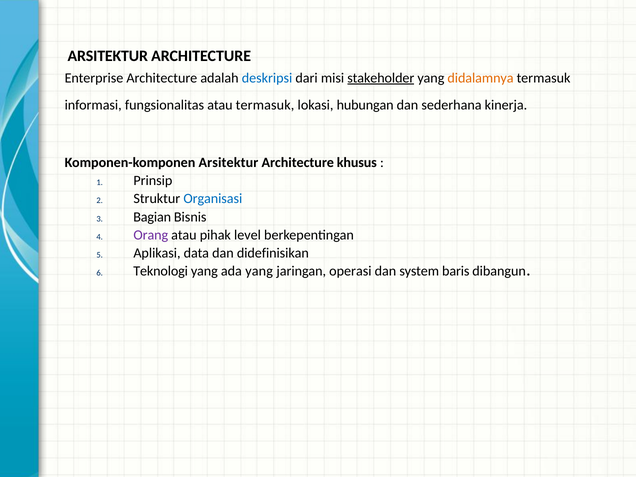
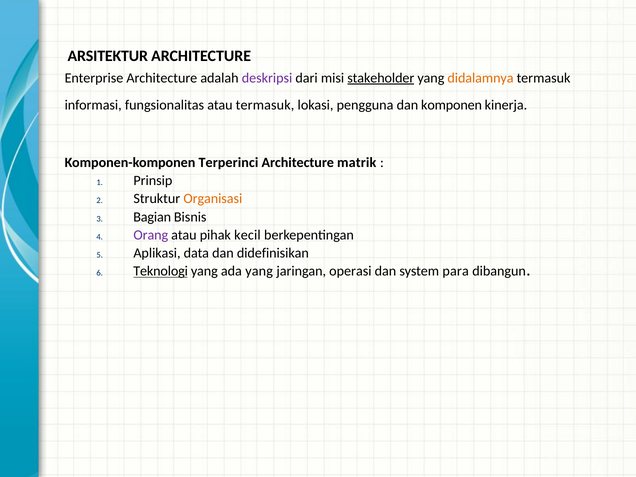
deskripsi colour: blue -> purple (267, 78)
hubungan: hubungan -> pengguna (365, 105)
sederhana: sederhana -> komponen (452, 105)
Komponen-komponen Arsitektur: Arsitektur -> Terperinci (228, 163)
khusus: khusus -> matrik (357, 163)
Organisasi colour: blue -> orange (213, 199)
level: level -> kecil (247, 235)
Teknologi underline: none -> present (161, 271)
baris: baris -> para (456, 271)
